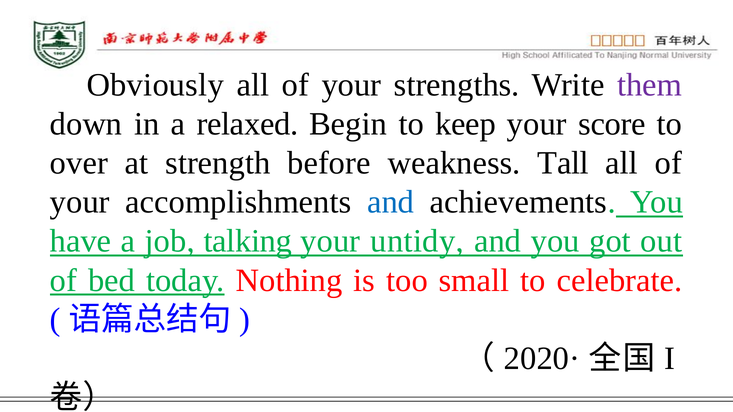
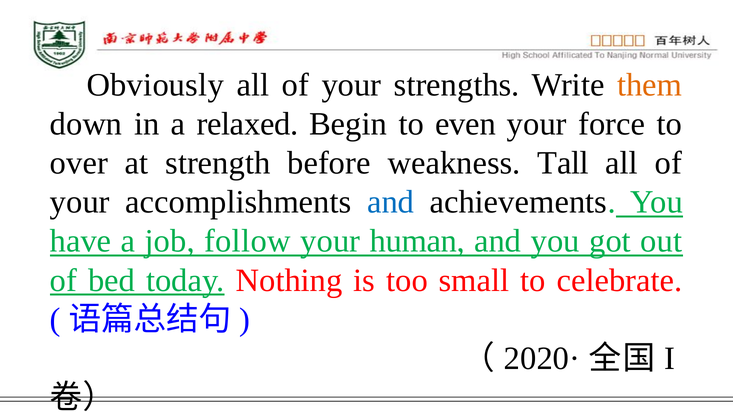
them colour: purple -> orange (650, 85)
keep: keep -> even (466, 124)
score: score -> force (612, 124)
talking: talking -> follow (247, 241)
untidy: untidy -> human (417, 241)
